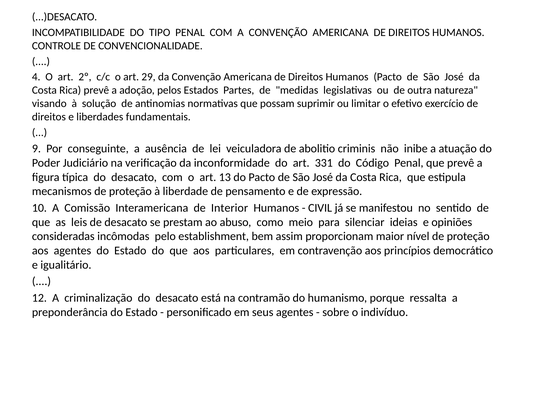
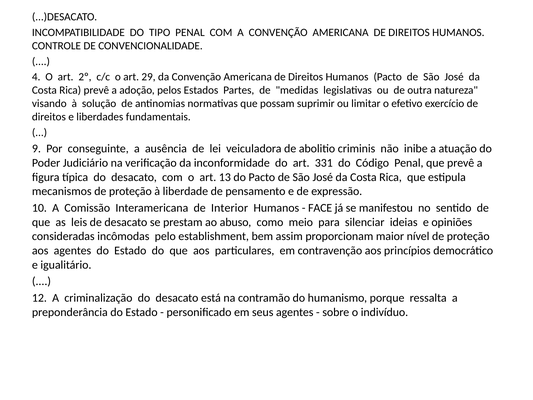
CIVIL: CIVIL -> FACE (320, 208)
